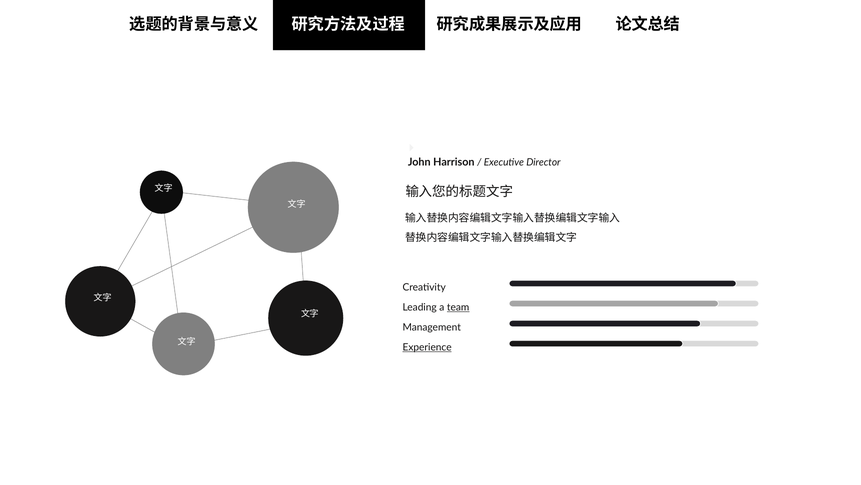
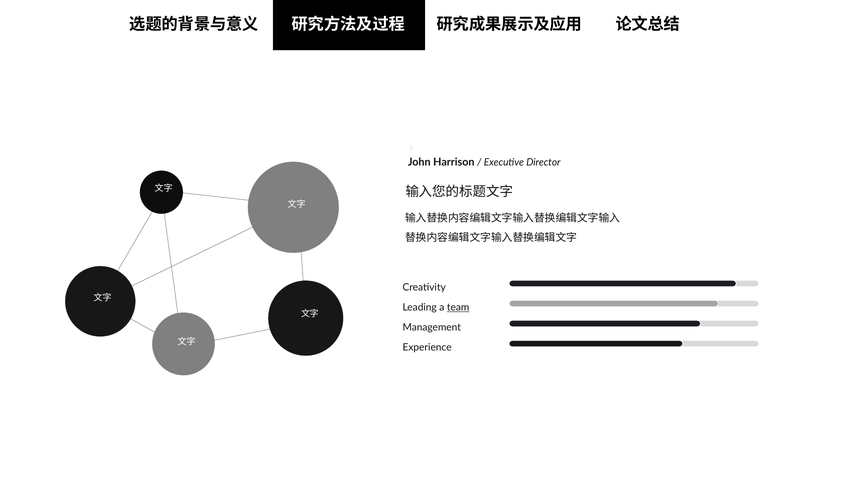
Experience underline: present -> none (427, 347)
